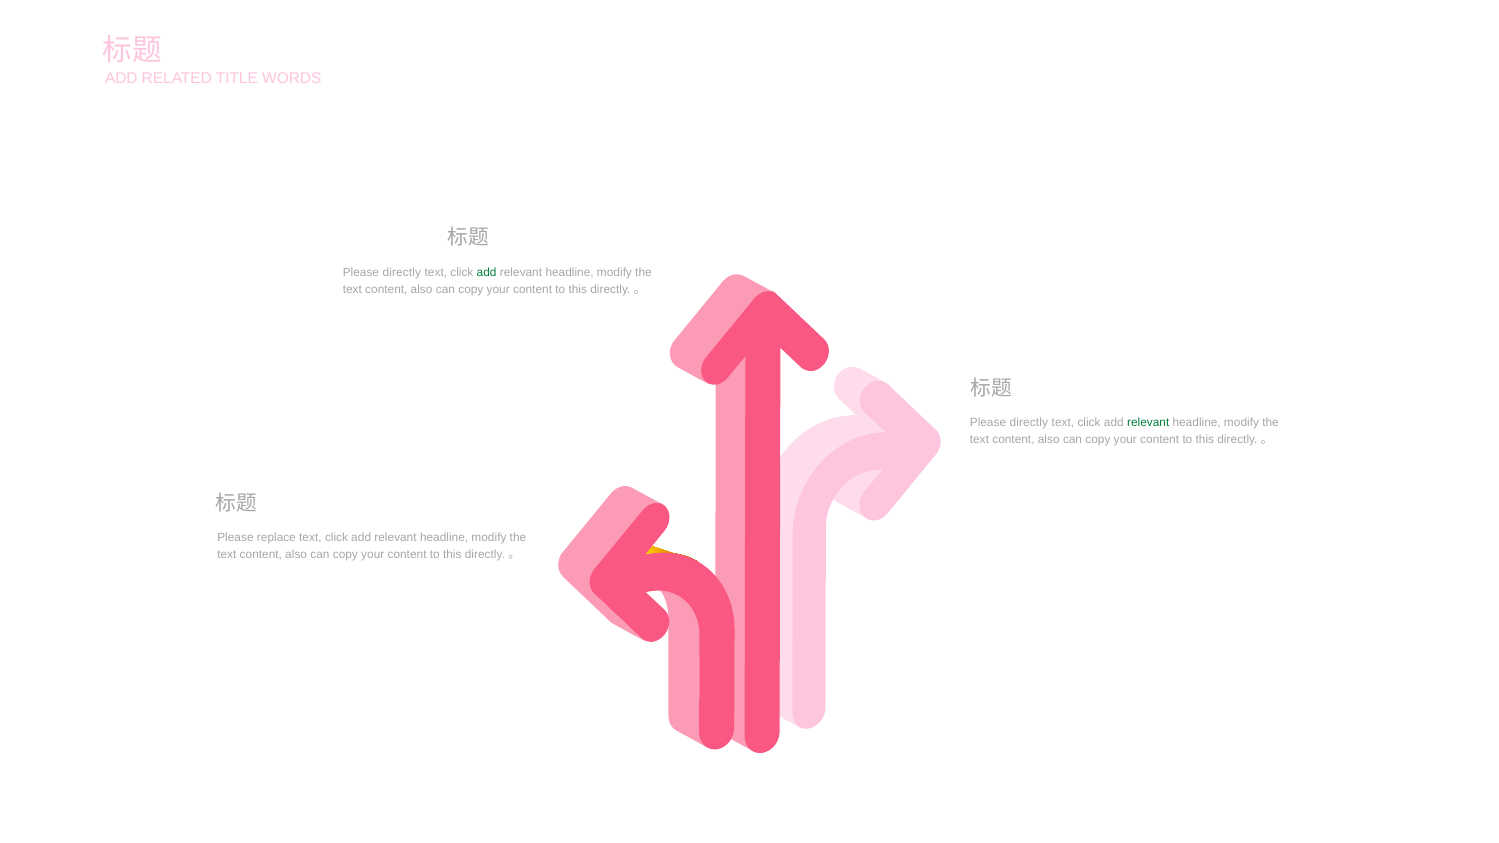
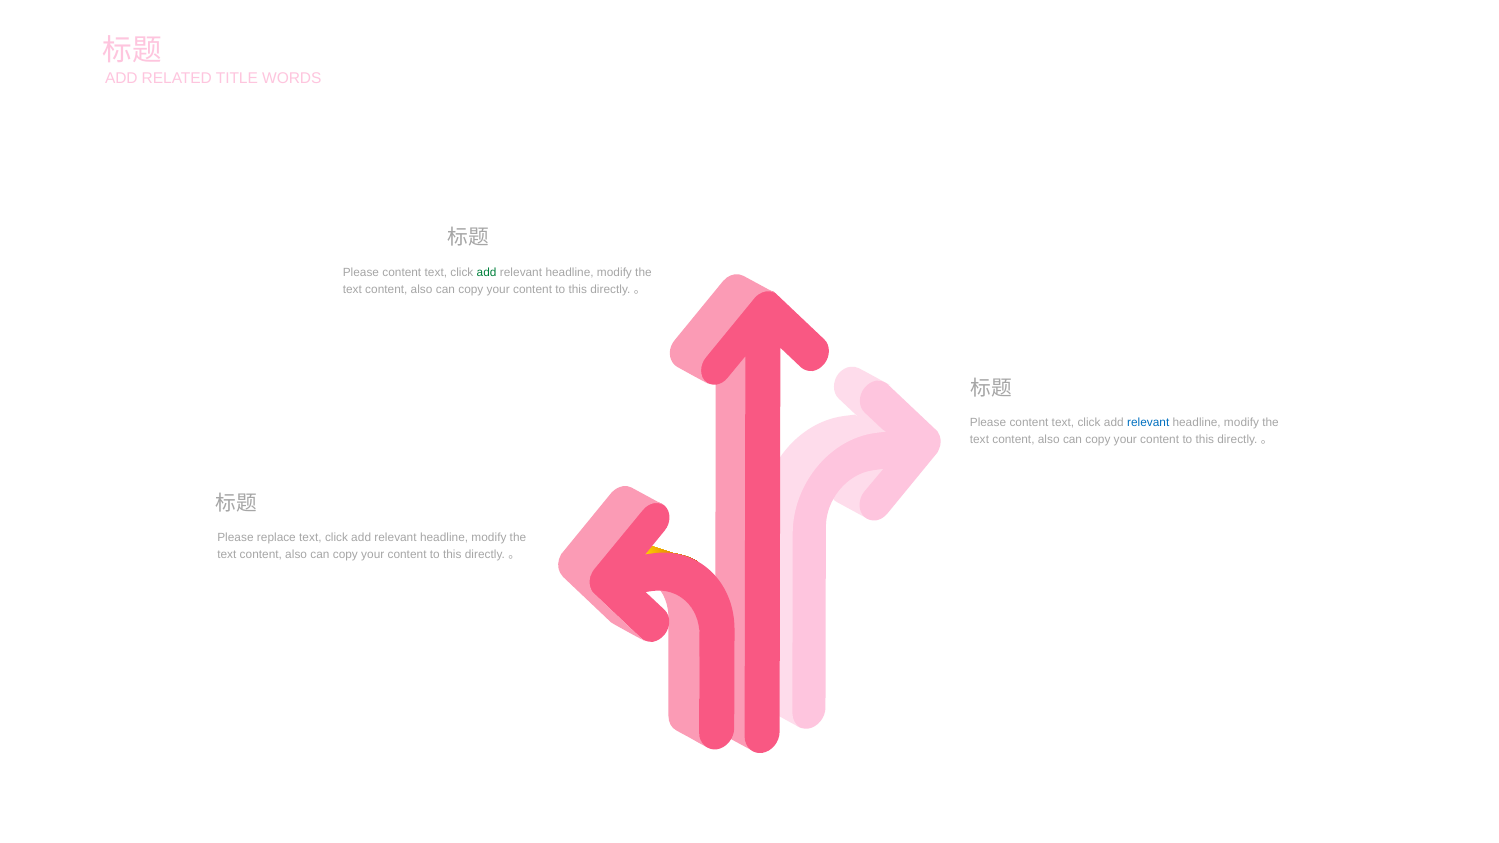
directly: directly -> content (402, 272)
directly: directly -> content (1029, 423)
relevant colour: green -> blue (1148, 423)
